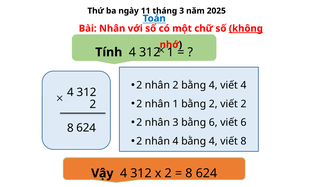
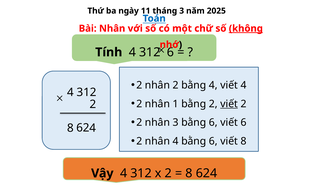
312 1: 1 -> 6 (170, 52)
viết underline: none -> present (229, 104)
4 bằng 4: 4 -> 6 (213, 141)
